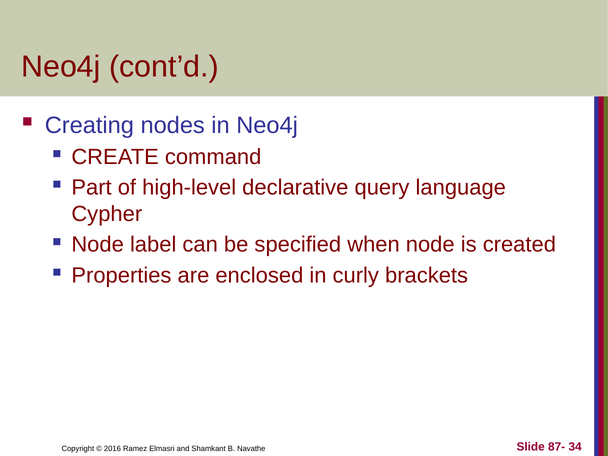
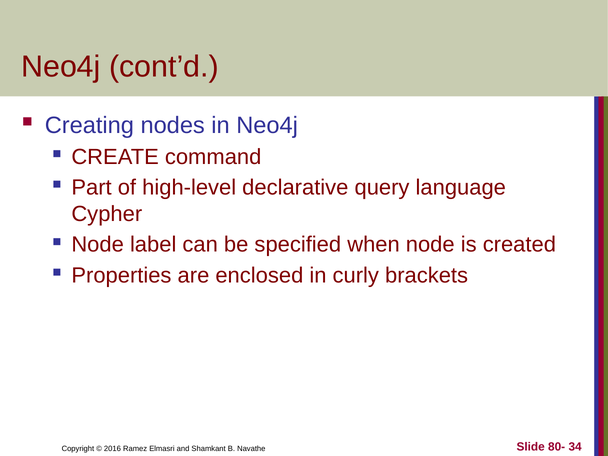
87-: 87- -> 80- (557, 447)
